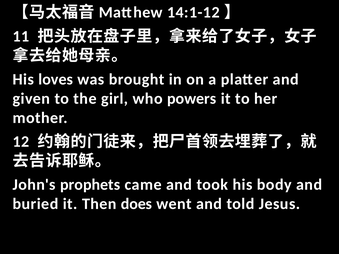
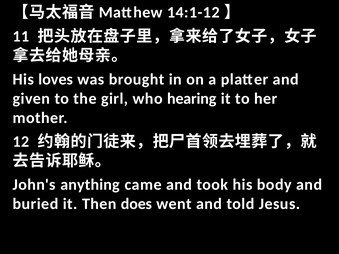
powers: powers -> hearing (192, 99)
prophets: prophets -> anything (90, 185)
